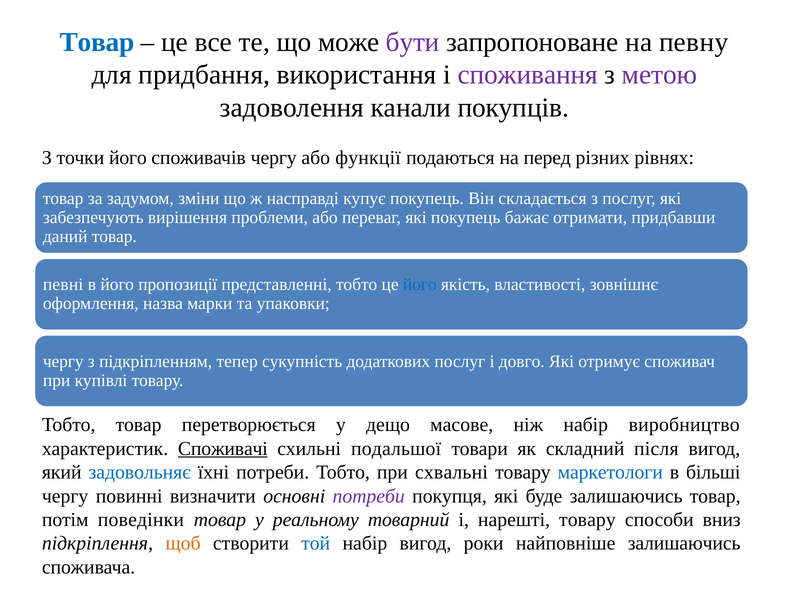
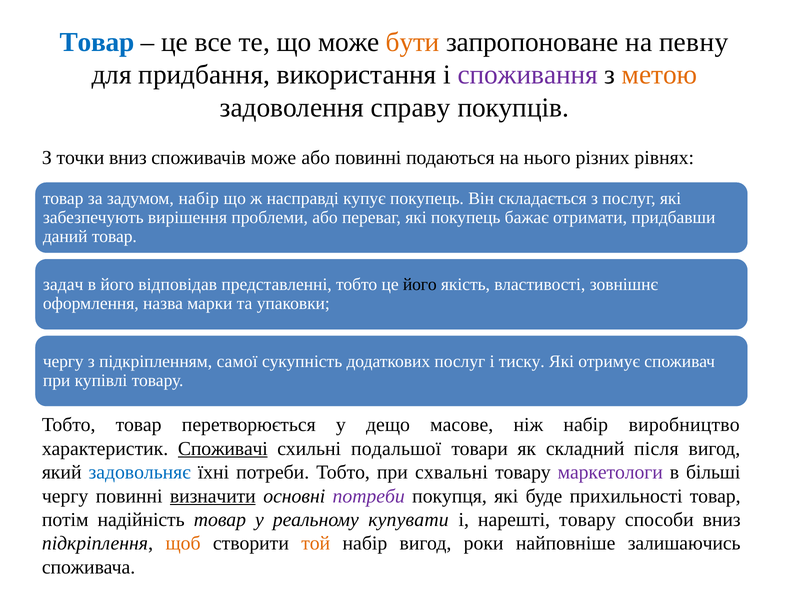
бути colour: purple -> orange (413, 42)
метою colour: purple -> orange (660, 75)
канали: канали -> справу (411, 108)
точки його: його -> вниз (128, 158)
споживачів чергу: чергу -> може (274, 158)
або функції: функції -> повинні (368, 158)
перед: перед -> нього (547, 158)
зміни: зміни -> набір (199, 198)
певні: певні -> задач (63, 285)
пропозиції: пропозиції -> відповідав (178, 285)
його colour: blue -> black (420, 285)
тепер: тепер -> самої (237, 361)
довго: довго -> тиску (522, 361)
маркетологи colour: blue -> purple (610, 472)
визначити underline: none -> present (213, 496)
буде залишаючись: залишаючись -> прихильності (626, 496)
поведінки: поведінки -> надійність (141, 519)
товарний: товарний -> купувати (409, 519)
той colour: blue -> orange (316, 543)
